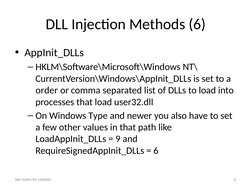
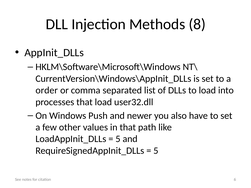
Methods 6: 6 -> 8 (197, 24)
Type: Type -> Push (98, 116)
9: 9 -> 5 (118, 139)
6: 6 -> 5 (156, 151)
